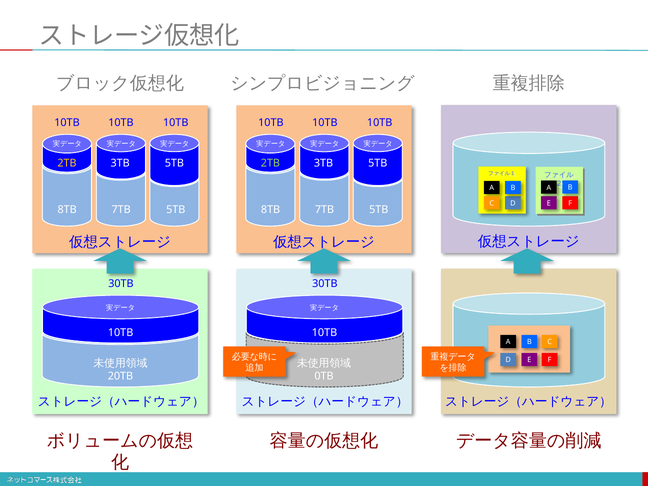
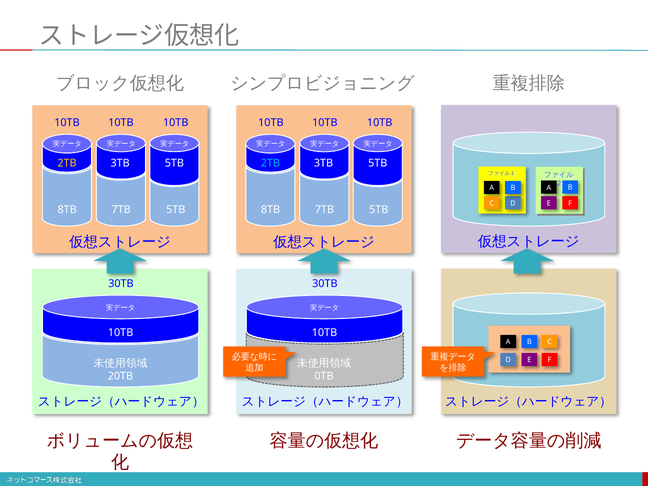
2TB colour: light green -> light blue (270, 163)
